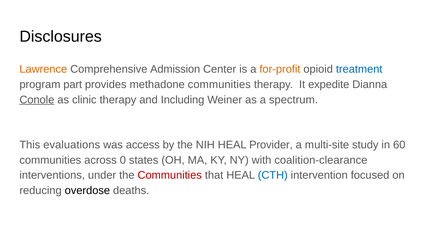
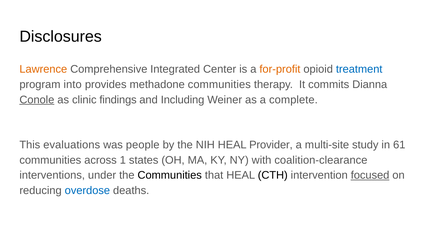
Admission: Admission -> Integrated (175, 69)
part: part -> into (73, 85)
expedite: expedite -> commits (329, 85)
clinic therapy: therapy -> findings (118, 100)
spectrum: spectrum -> complete (293, 100)
access: access -> people (143, 145)
60: 60 -> 61 (399, 145)
0: 0 -> 1 (123, 160)
Communities colour: red -> black (170, 175)
CTH colour: blue -> black (273, 175)
focused underline: none -> present (370, 175)
overdose colour: black -> blue (87, 191)
